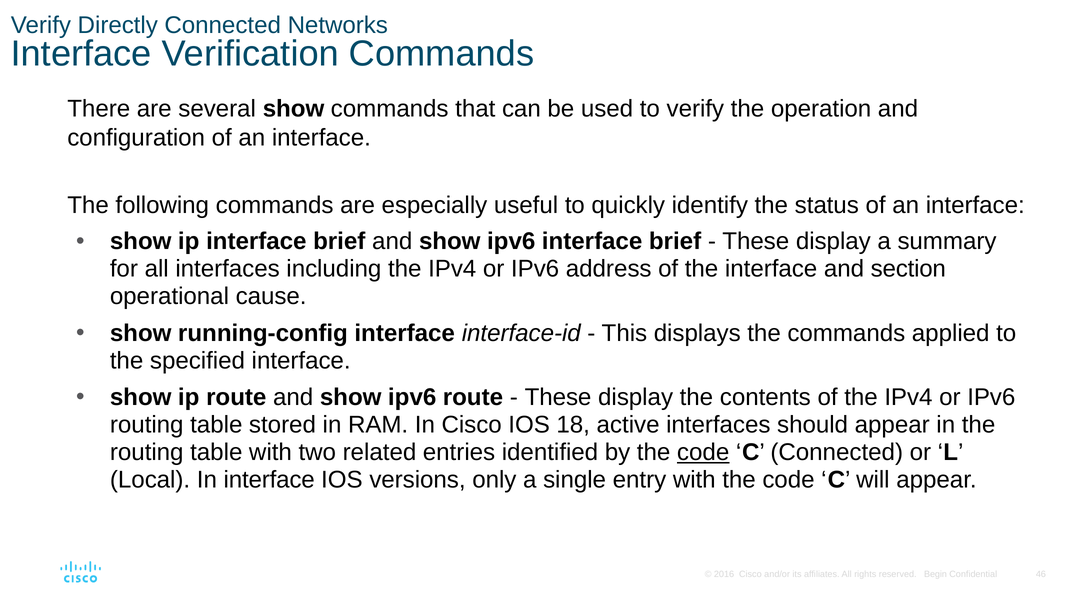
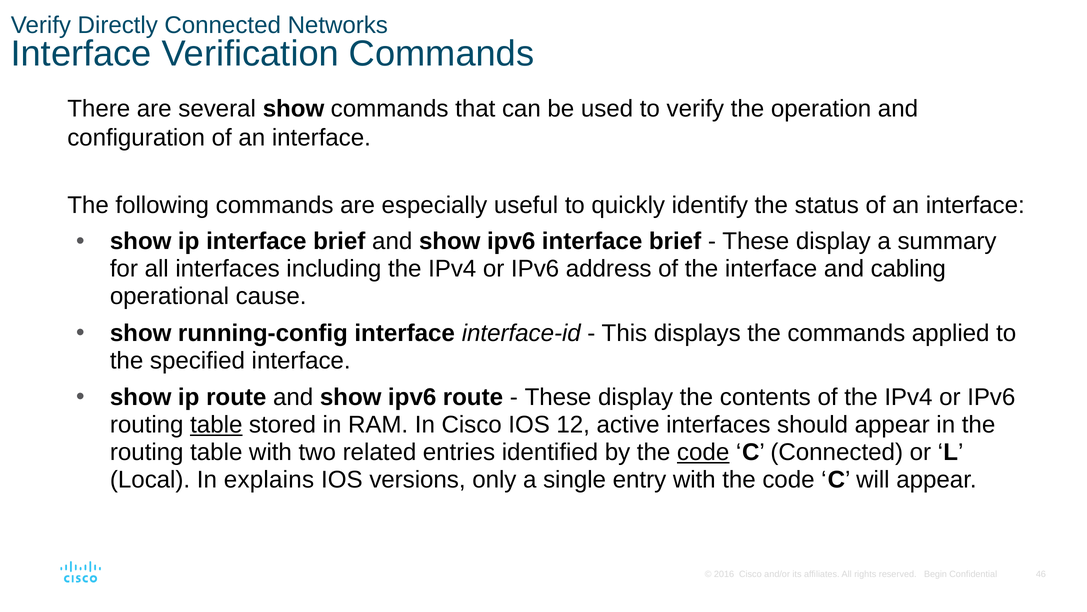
section: section -> cabling (908, 269)
table underline: none -> present (216, 424)
18: 18 -> 12 (573, 424)
In interface: interface -> explains (269, 479)
